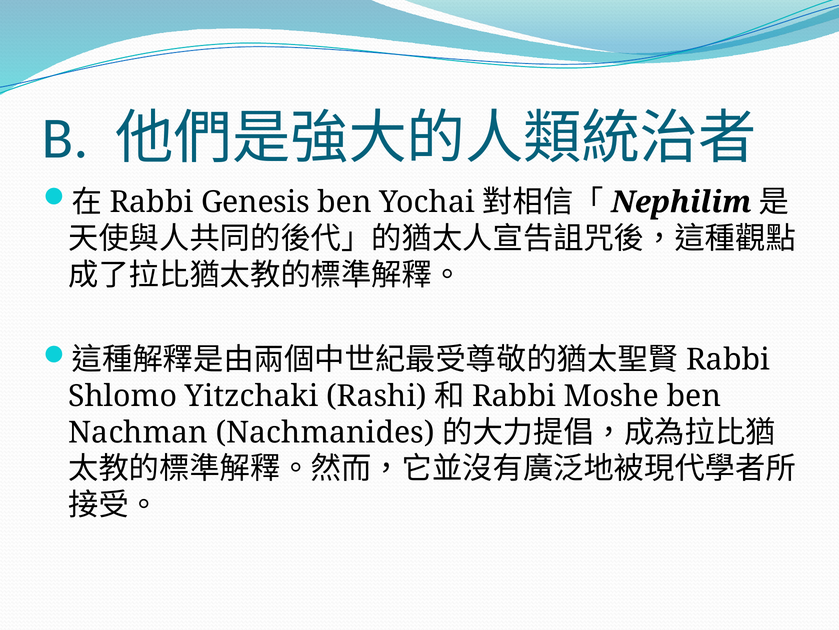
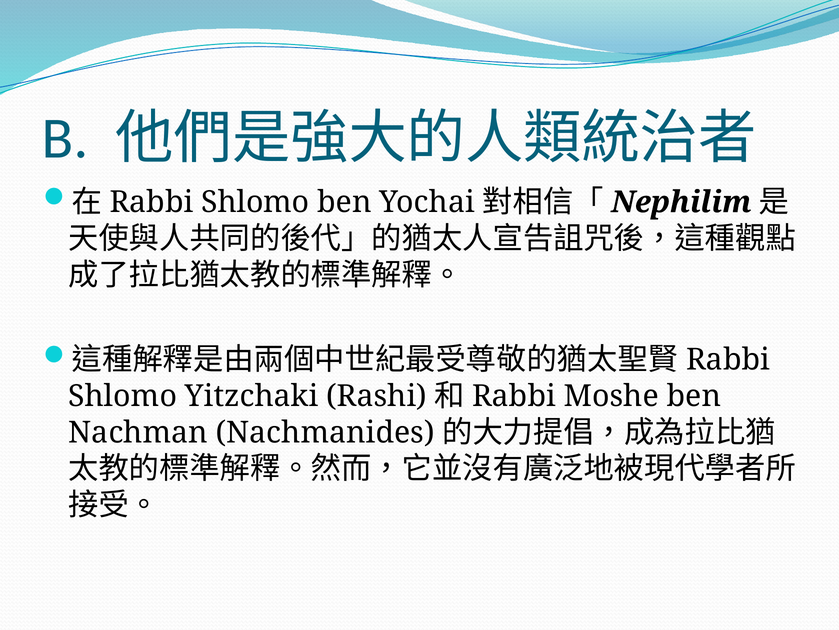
Genesis: Genesis -> Shlomo (255, 202)
